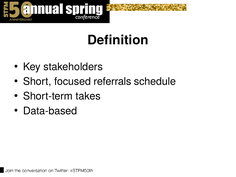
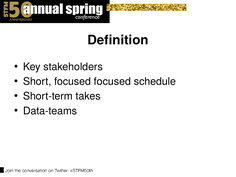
focused referrals: referrals -> focused (112, 81)
Data-based: Data-based -> Data-teams (50, 111)
